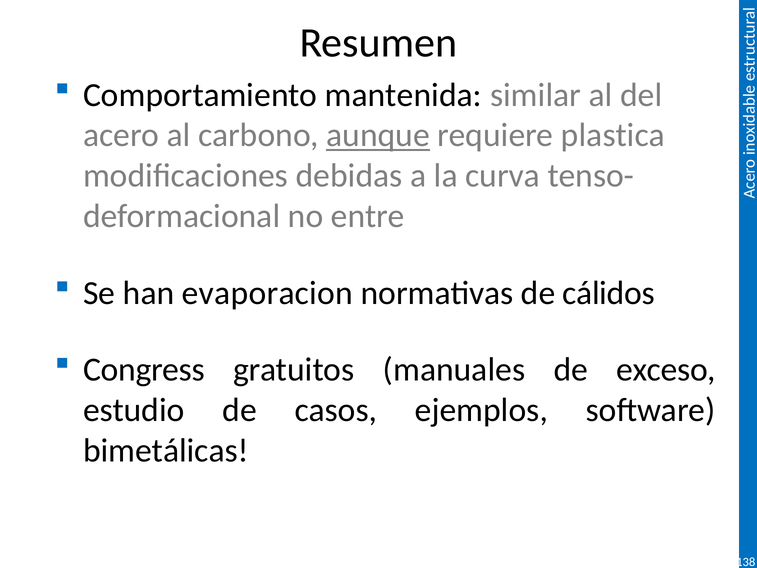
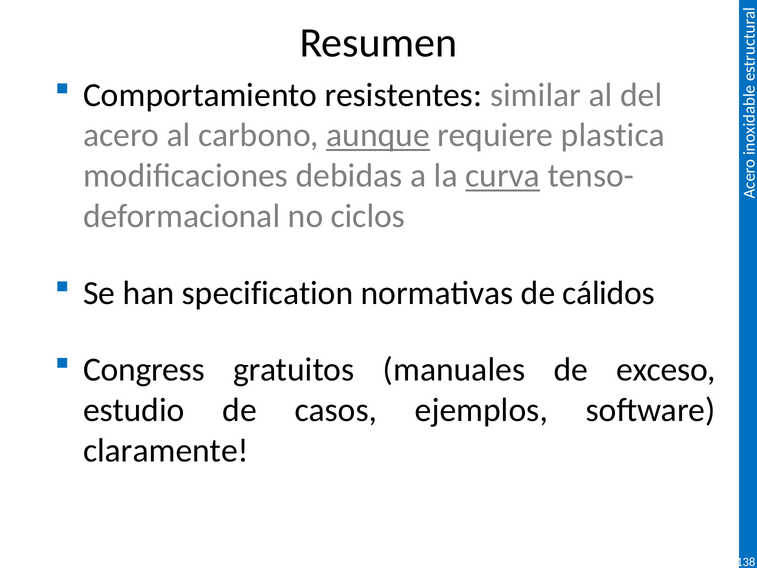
mantenida: mantenida -> resistentes (403, 95)
curva underline: none -> present (503, 176)
entre: entre -> ciclos (368, 216)
evaporacion: evaporacion -> specification (268, 293)
bimetálicas: bimetálicas -> claramente (166, 450)
